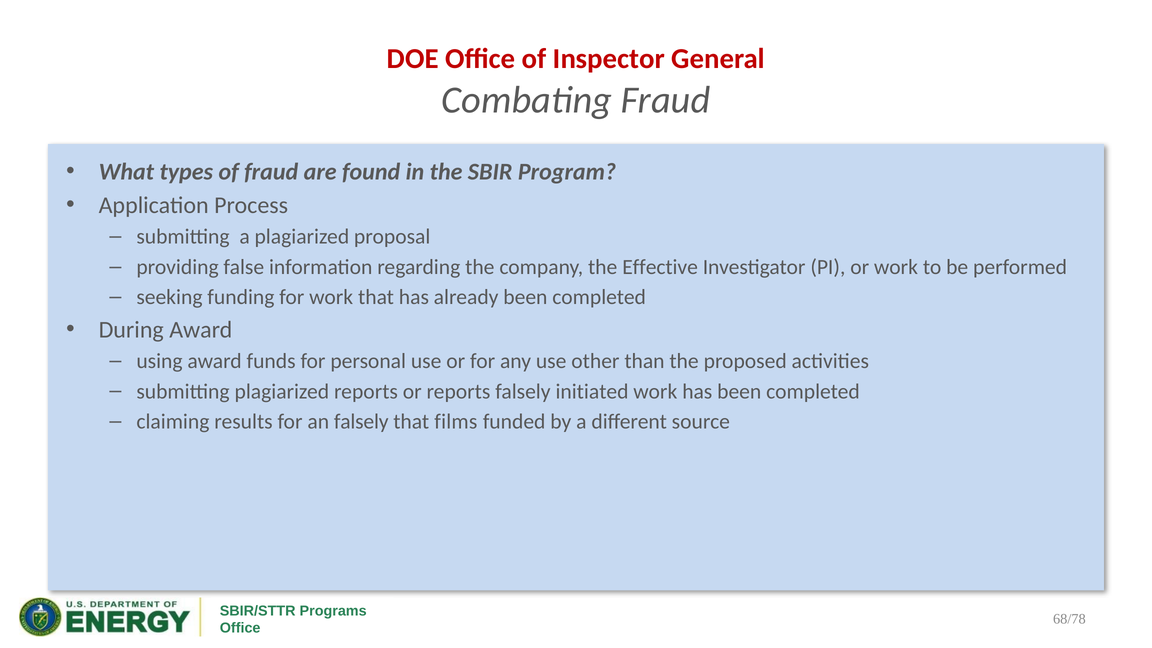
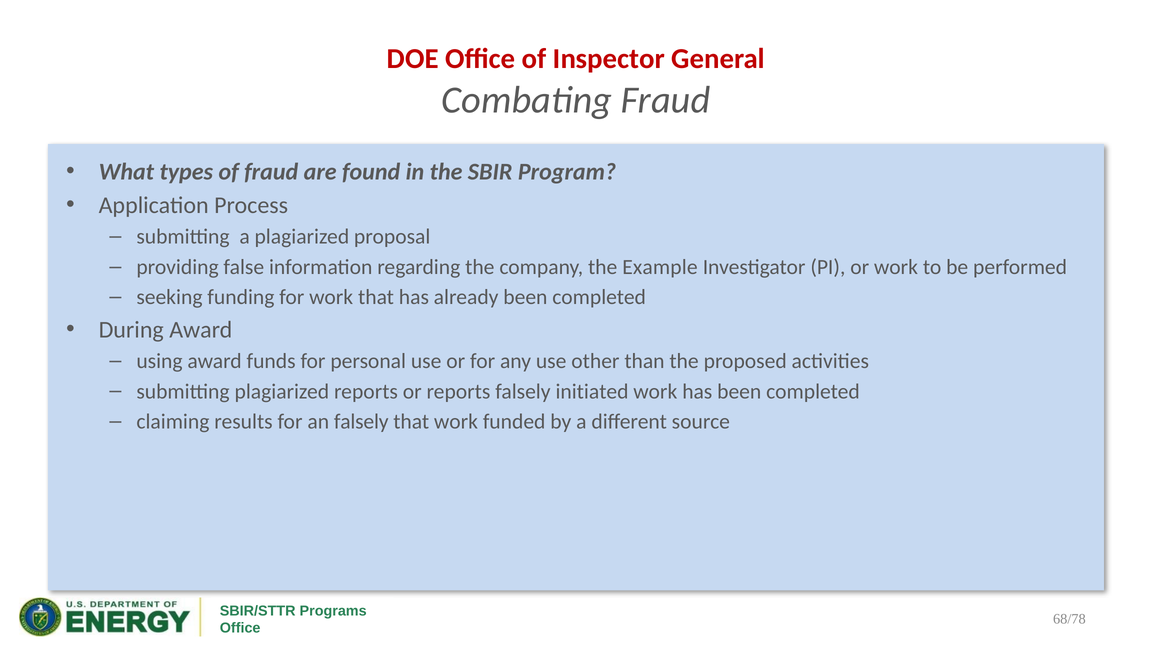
Effective: Effective -> Example (660, 267)
that films: films -> work (456, 422)
